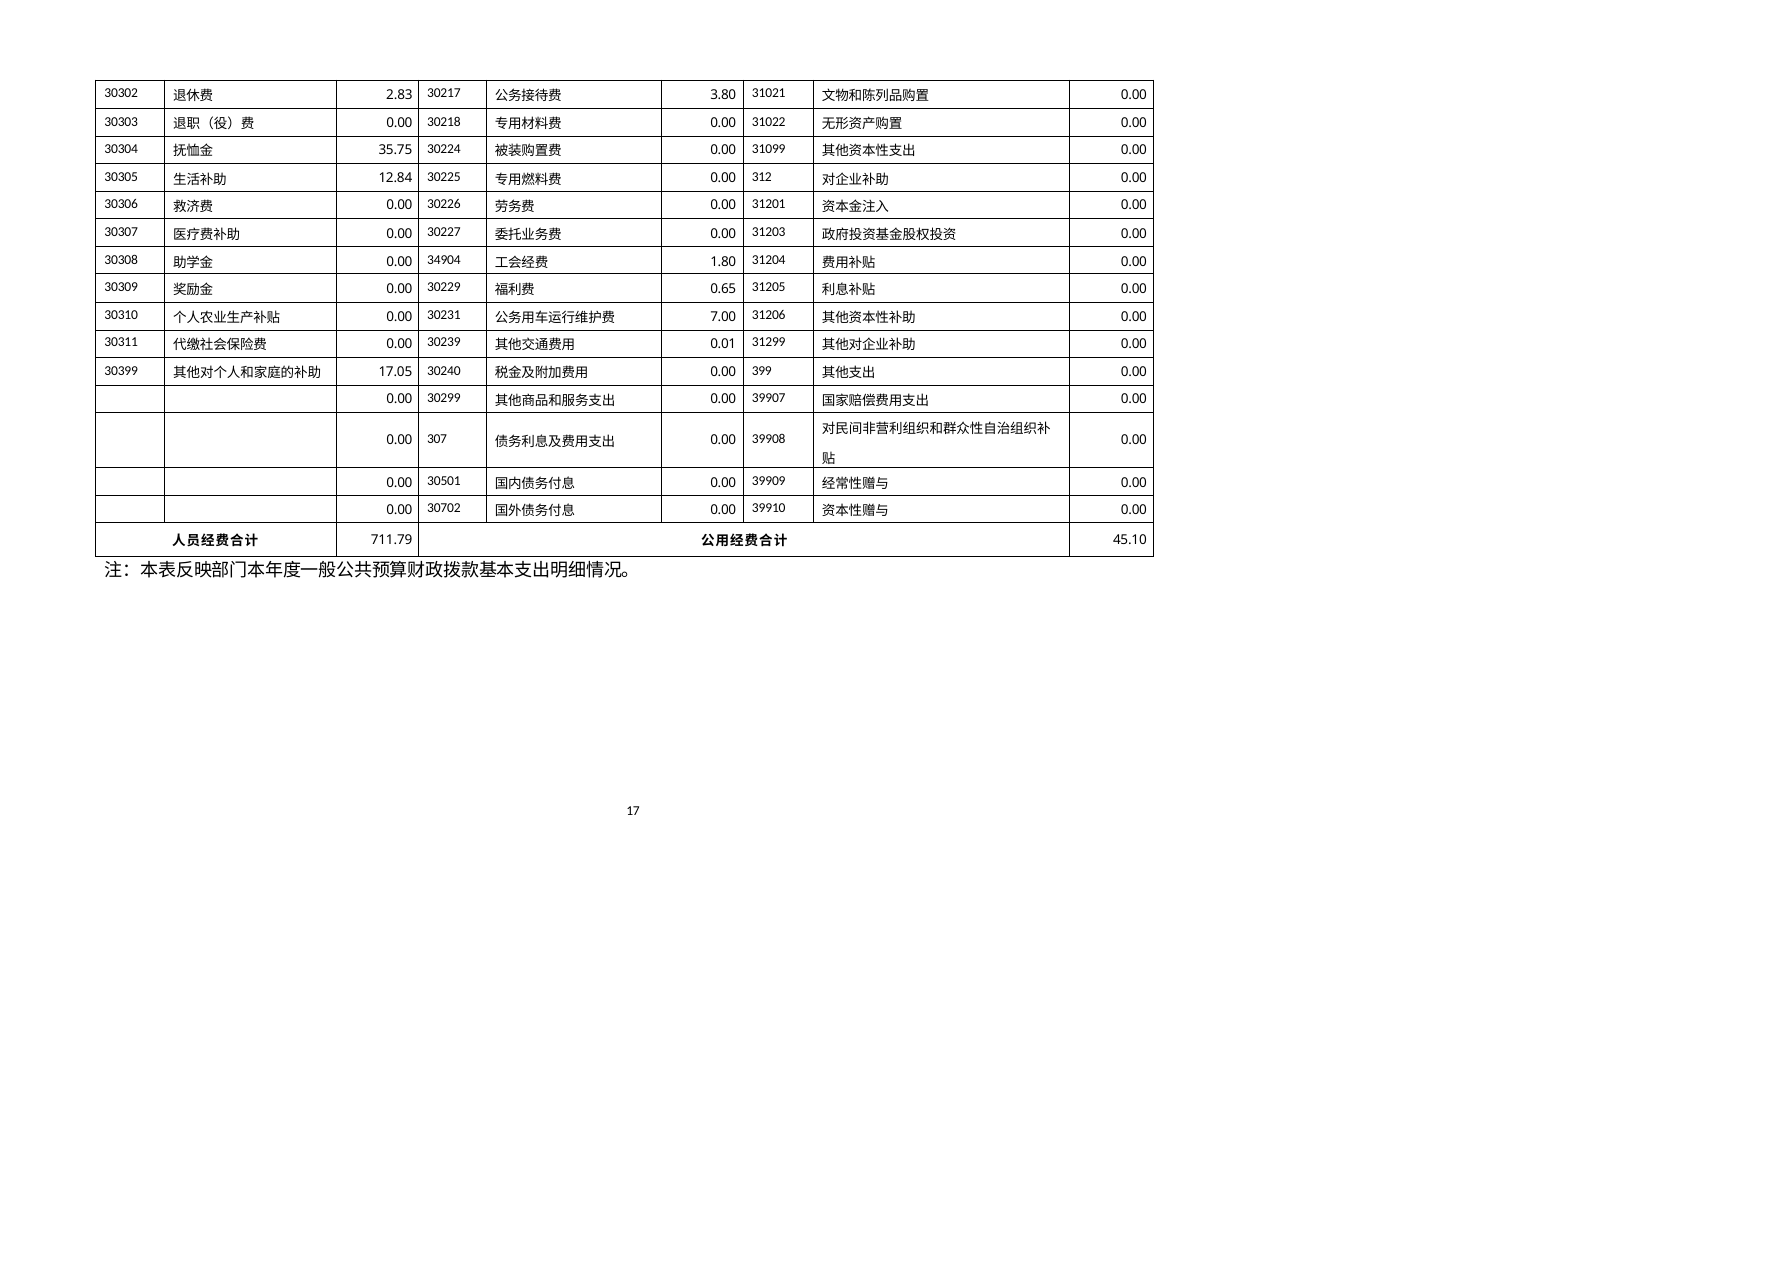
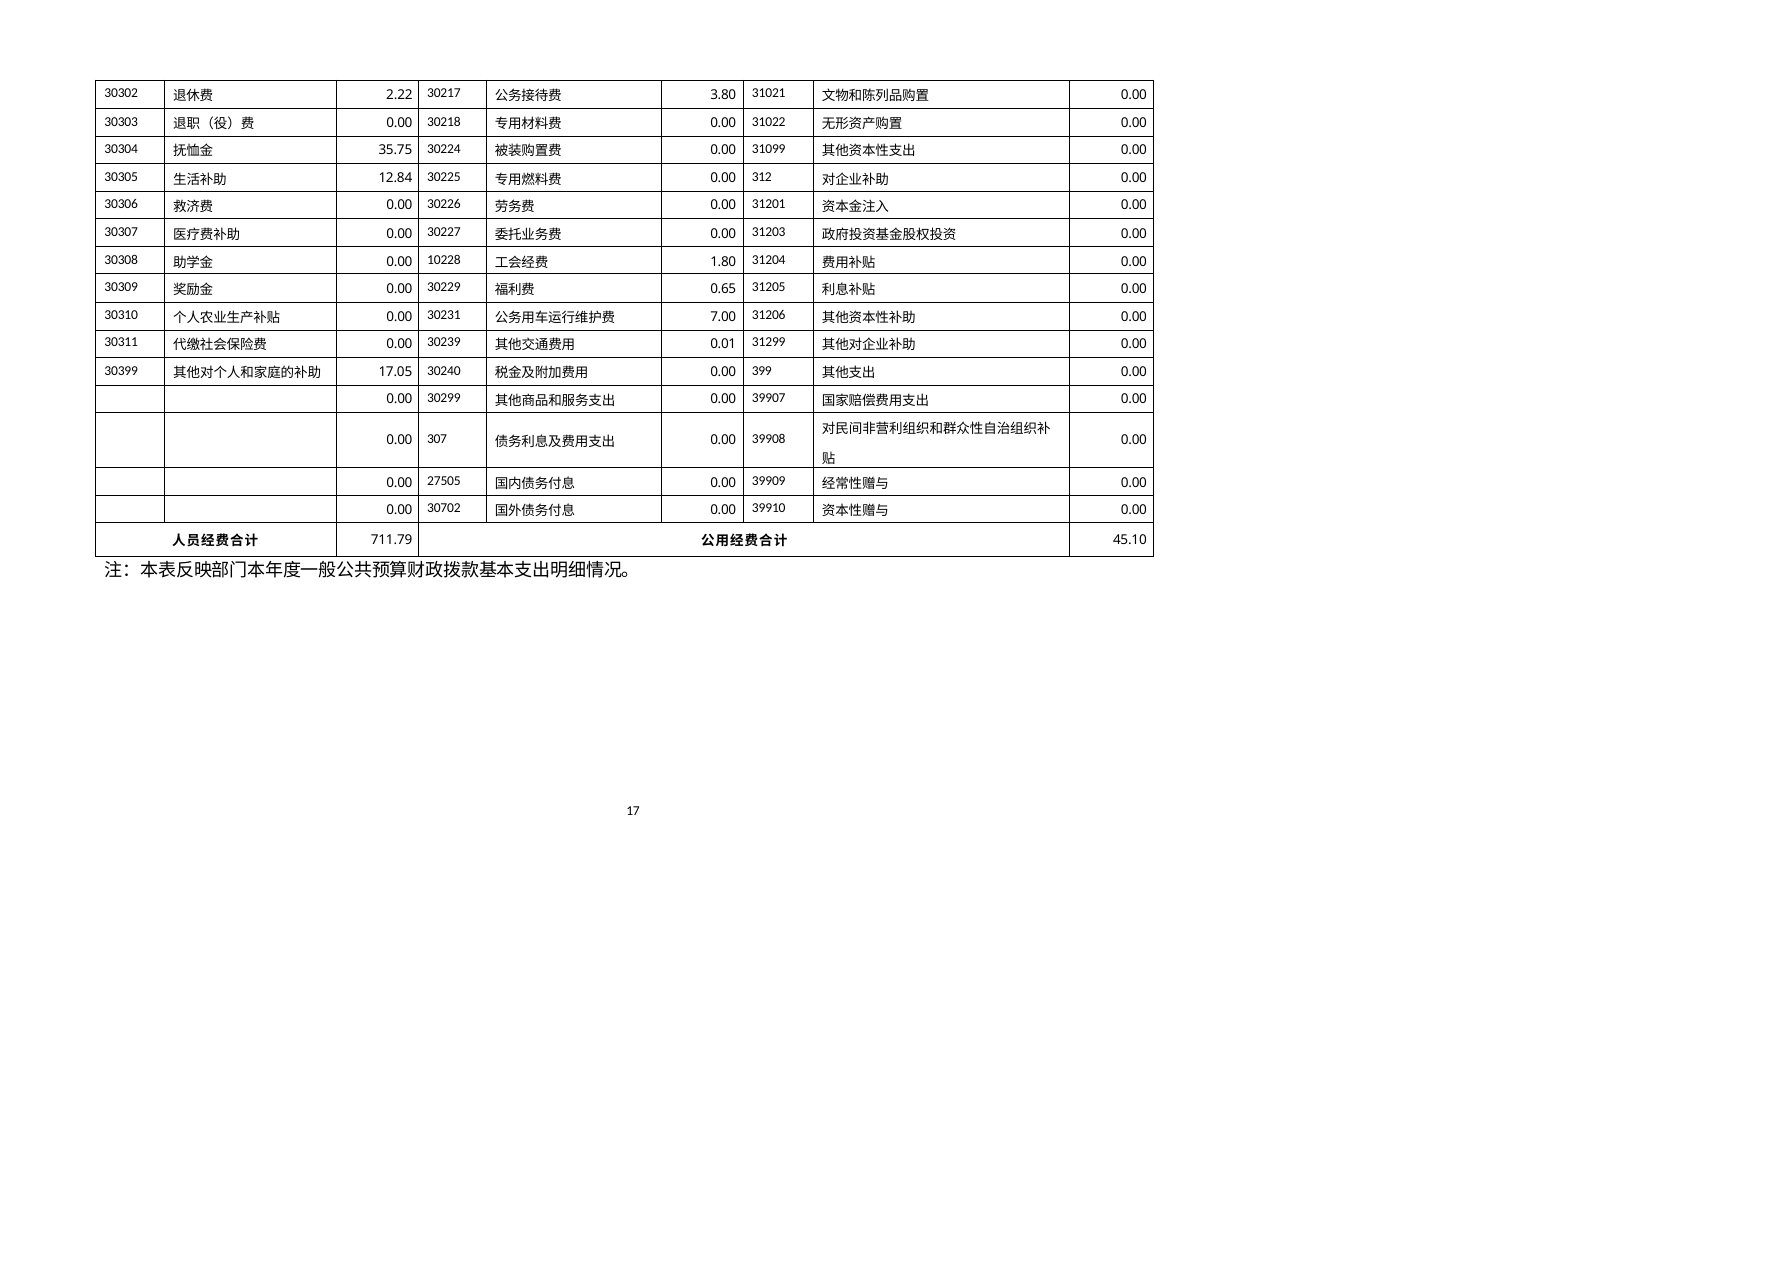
2.83: 2.83 -> 2.22 (399, 95)
34904: 34904 -> 10228 (444, 260)
30501: 30501 -> 27505 (444, 481)
